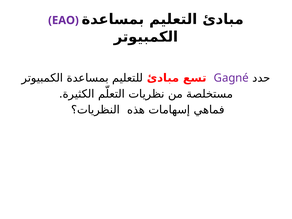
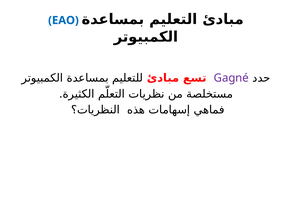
EAO colour: purple -> blue (63, 20)
